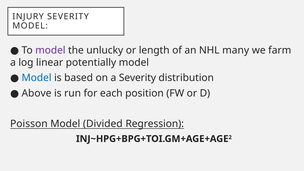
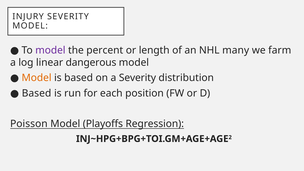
unlucky: unlucky -> percent (105, 50)
potentially: potentially -> dangerous (91, 63)
Model colour: blue -> orange (37, 78)
Above: Above -> Based (37, 93)
Divided: Divided -> Playoffs (103, 124)
